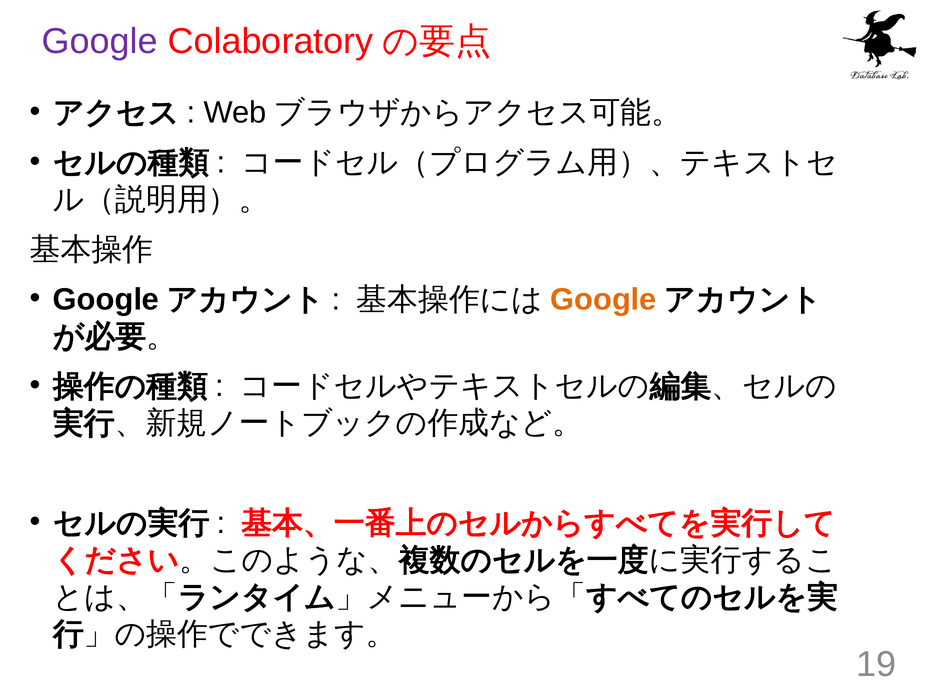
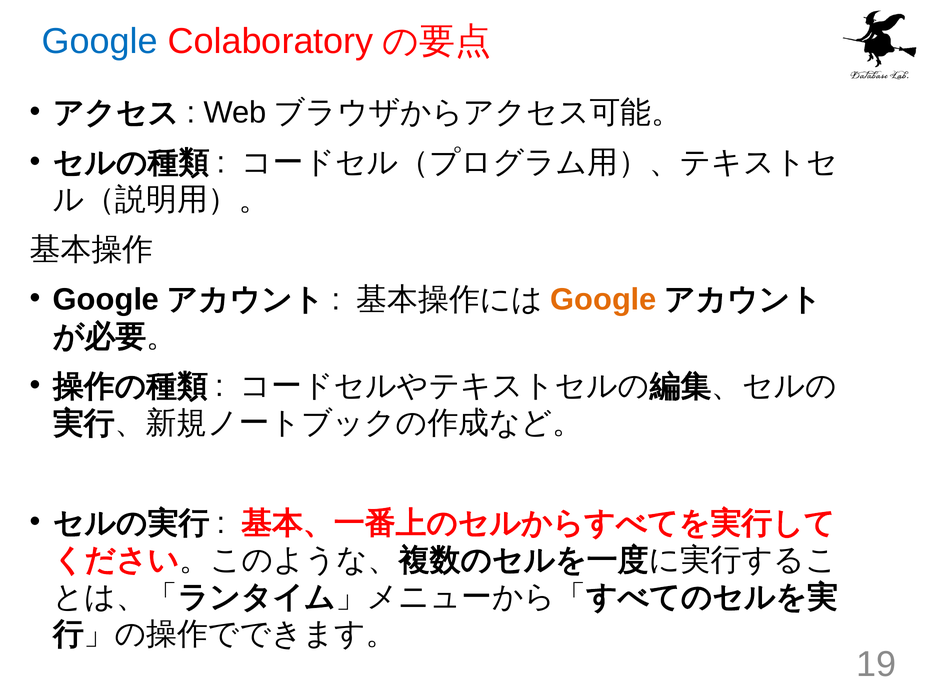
Google colour: purple -> blue (100, 42)
